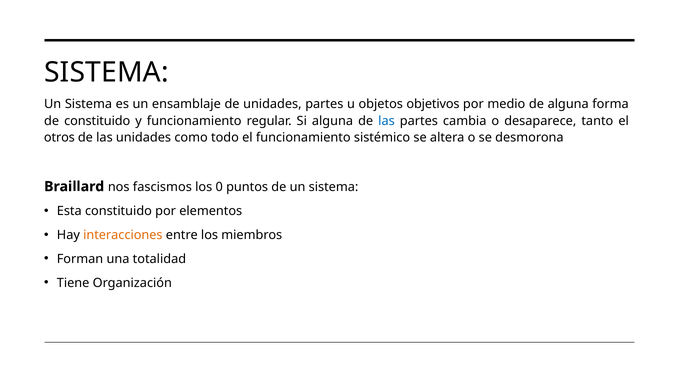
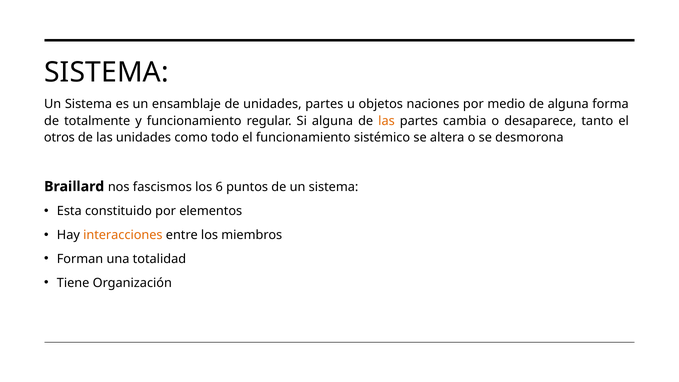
objetivos: objetivos -> naciones (433, 104)
de constituido: constituido -> totalmente (97, 121)
las colour: blue -> orange (387, 121)
0: 0 -> 6 (219, 187)
